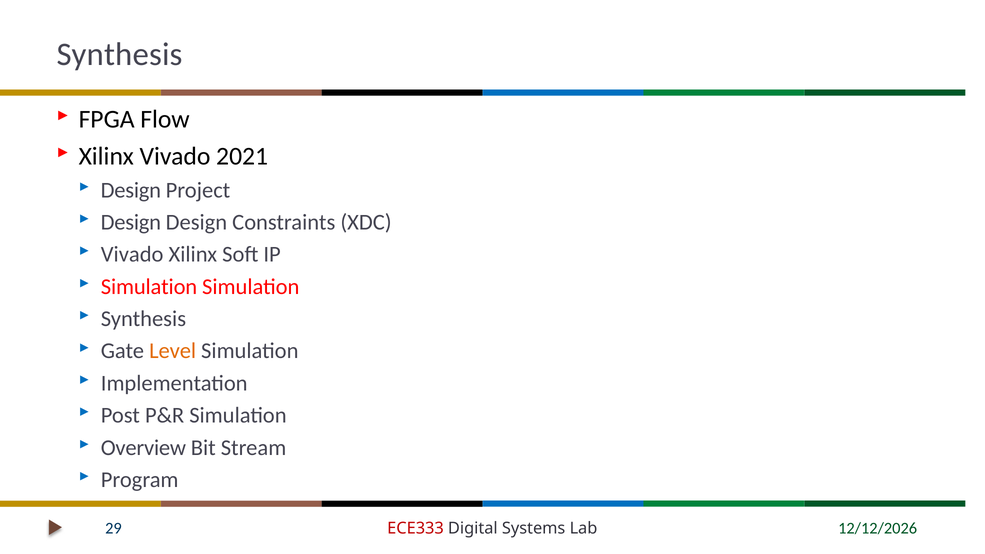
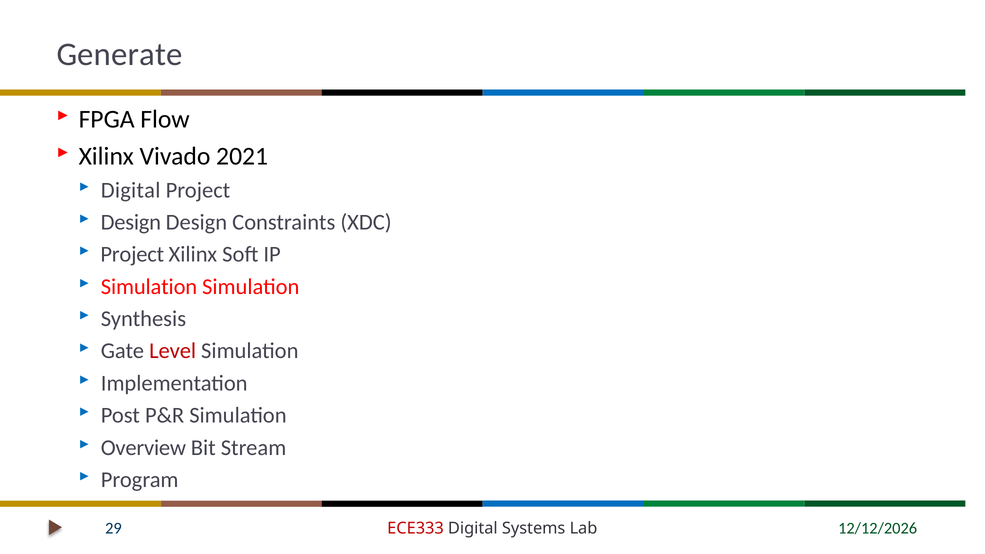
Synthesis: Synthesis -> Generate (120, 55)
Design: Design -> Digital (131, 190)
Vivado: Vivado -> Project (132, 254)
Level colour: orange -> red (173, 351)
